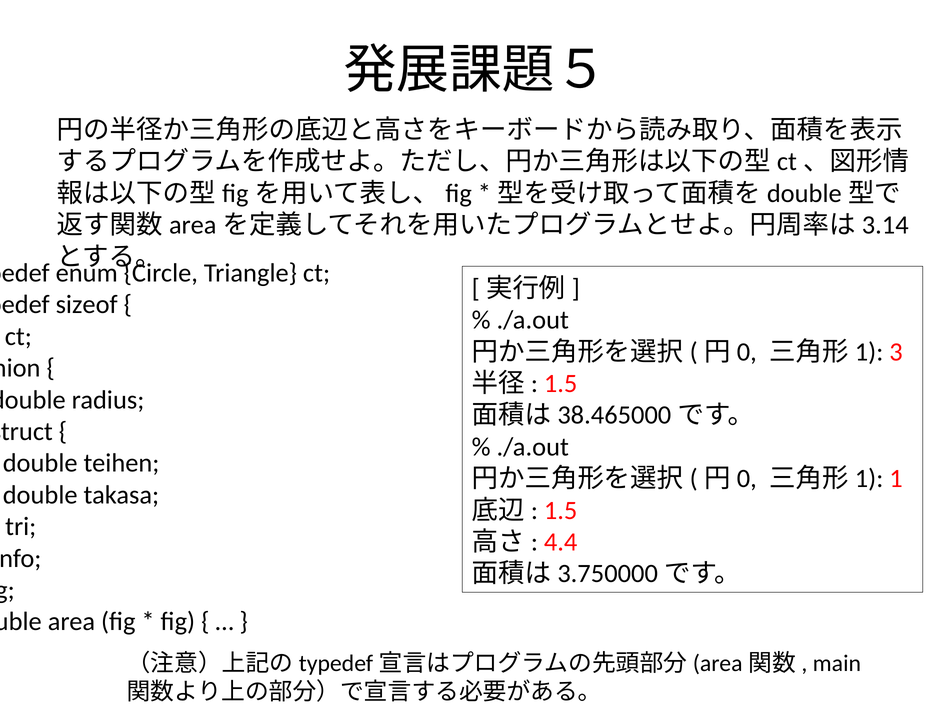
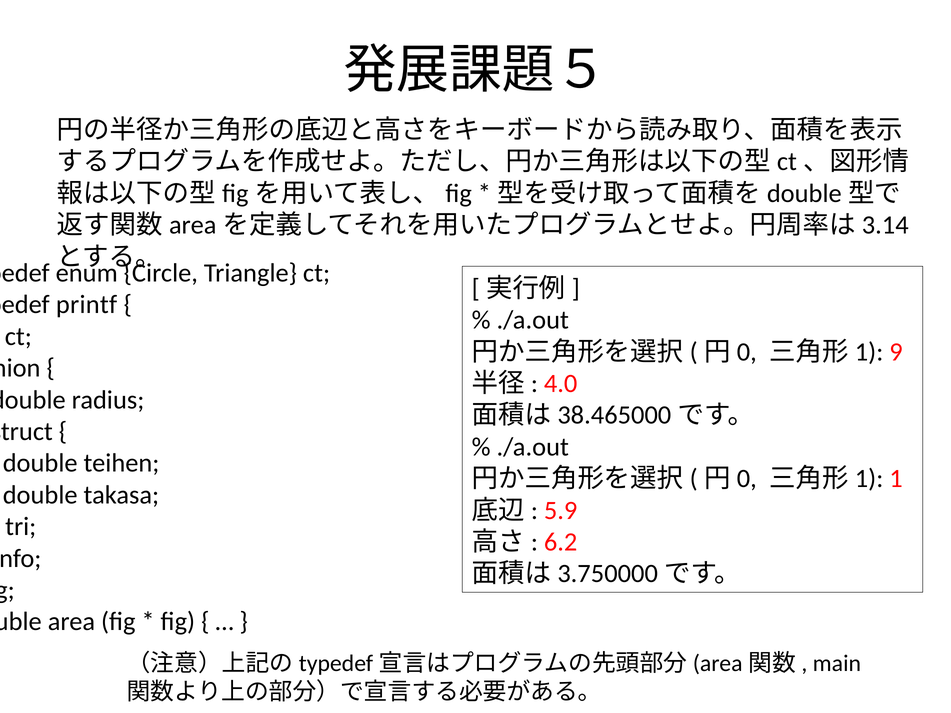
sizeof: sizeof -> printf (87, 305)
3: 3 -> 9 (896, 352)
1.5: 1.5 -> 4.0 (561, 384)
1.5: 1.5 -> 5.9 (561, 511)
4.4: 4.4 -> 6.2 (561, 542)
